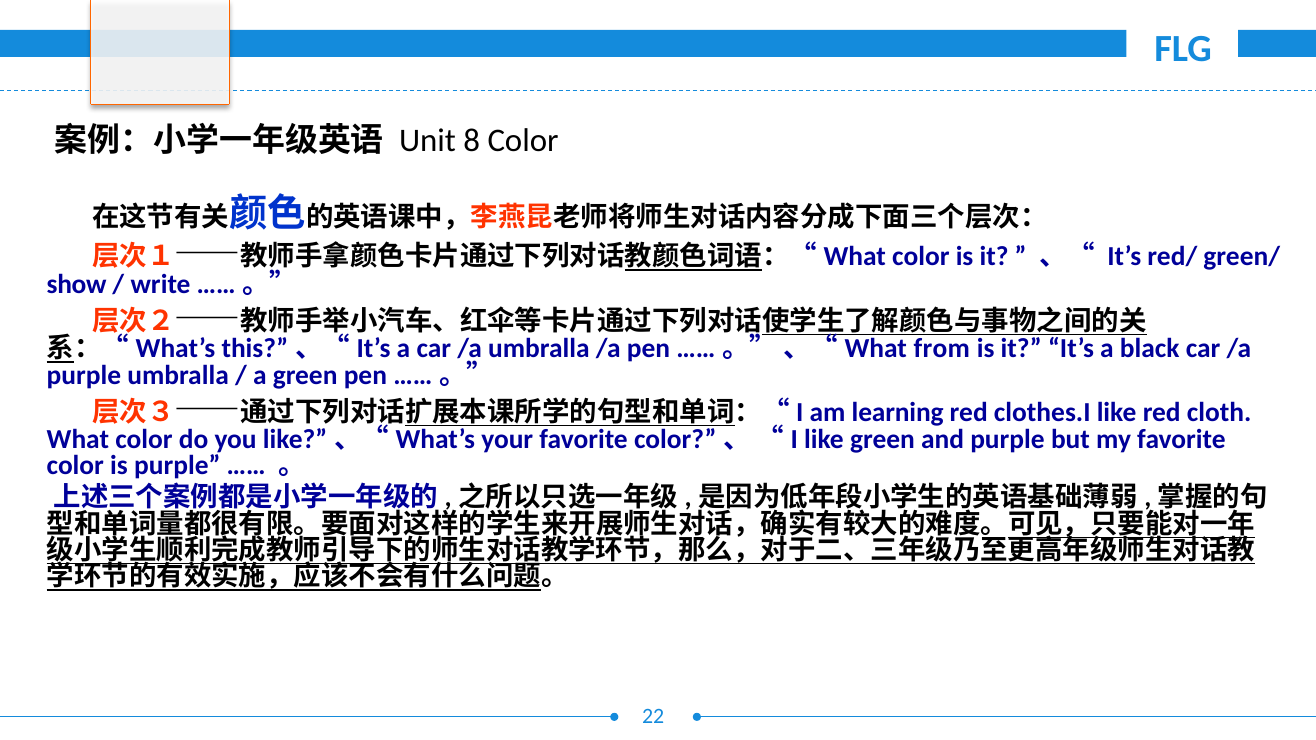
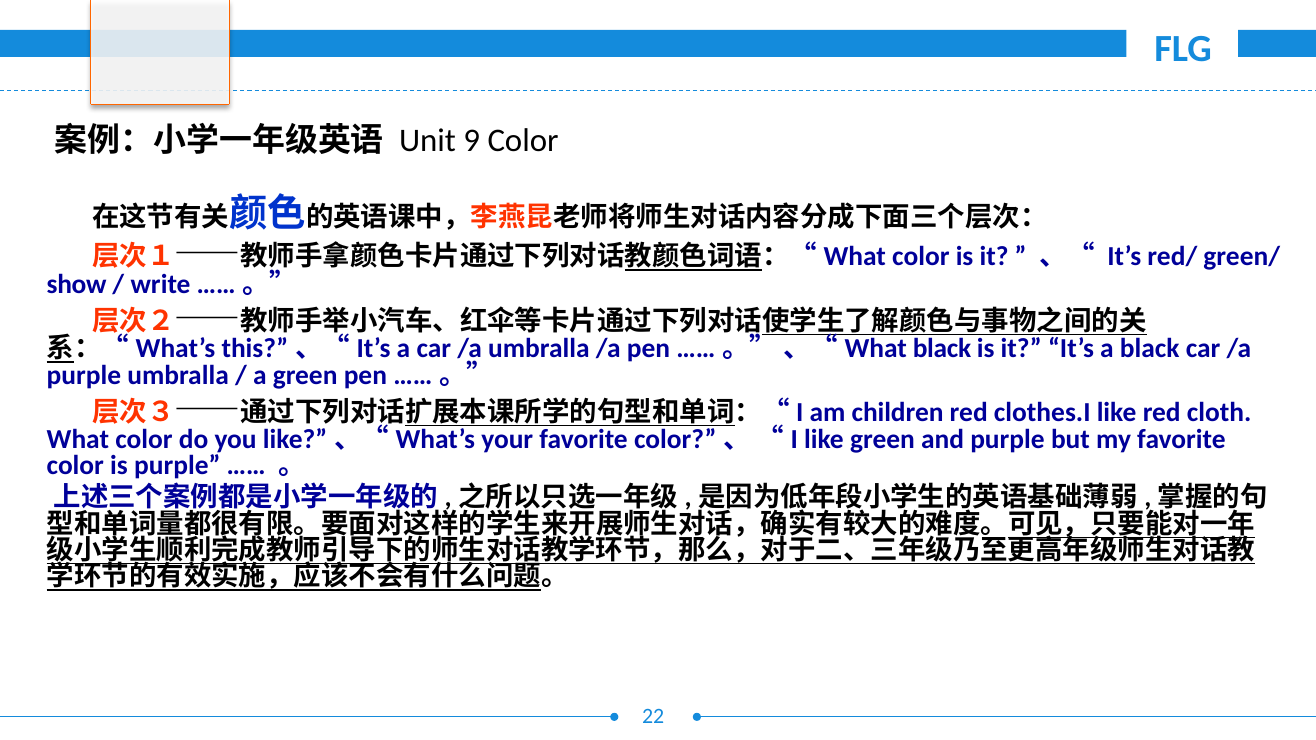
8: 8 -> 9 (472, 141)
、“What from: from -> black (942, 349)
learning: learning -> children (898, 412)
